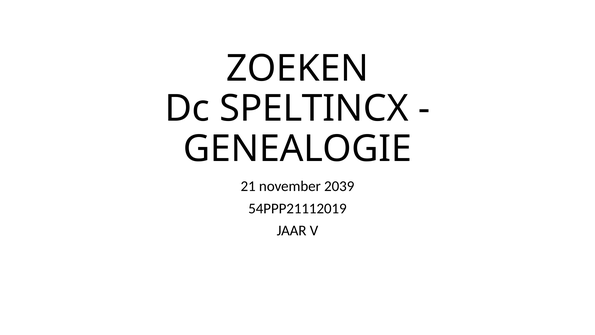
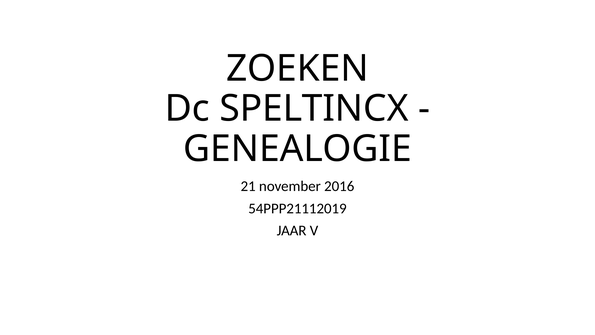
2039: 2039 -> 2016 (339, 186)
